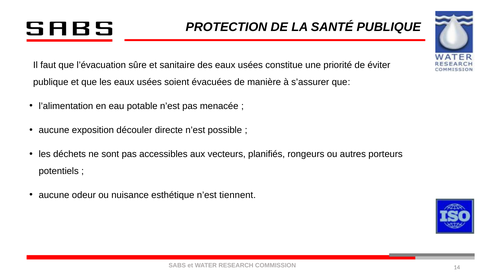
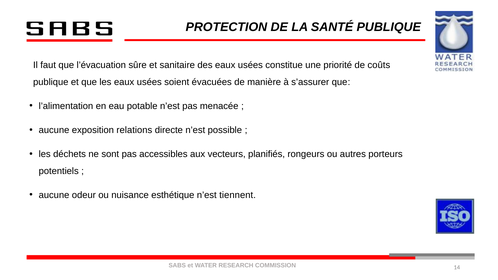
éviter: éviter -> coûts (379, 65)
découler: découler -> relations (134, 130)
